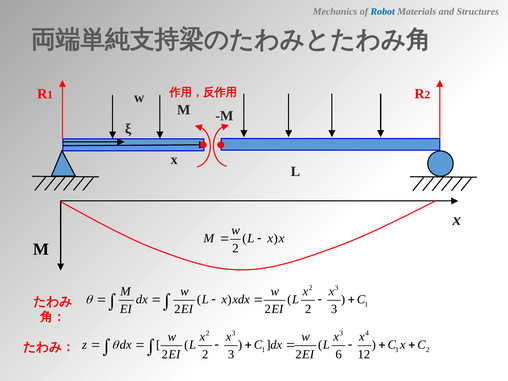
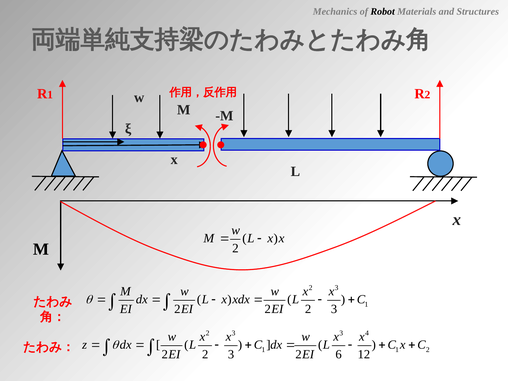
Robot colour: blue -> black (383, 12)
